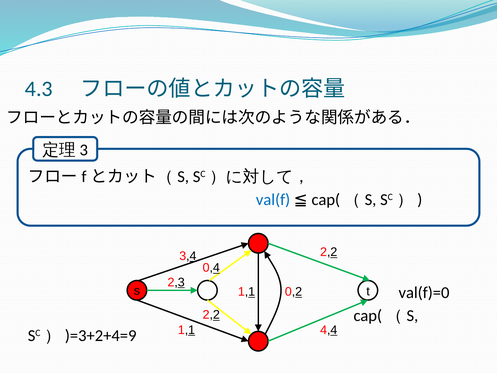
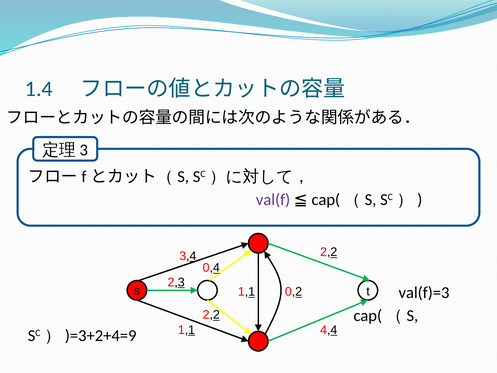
4.3: 4.3 -> 1.4 (39, 89)
val(f colour: blue -> purple (273, 200)
val(f)=0: val(f)=0 -> val(f)=3 (424, 292)
